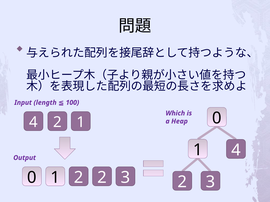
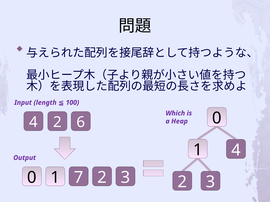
2 1: 1 -> 6 (81, 122)
1 2: 2 -> 7 (79, 178)
